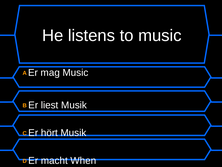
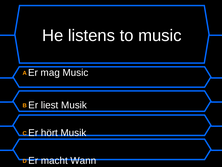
When: When -> Wann (83, 160)
